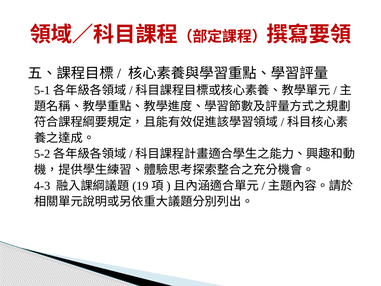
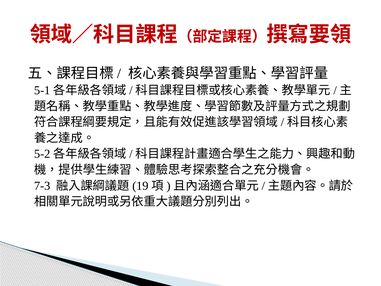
4-3: 4-3 -> 7-3 (42, 186)
